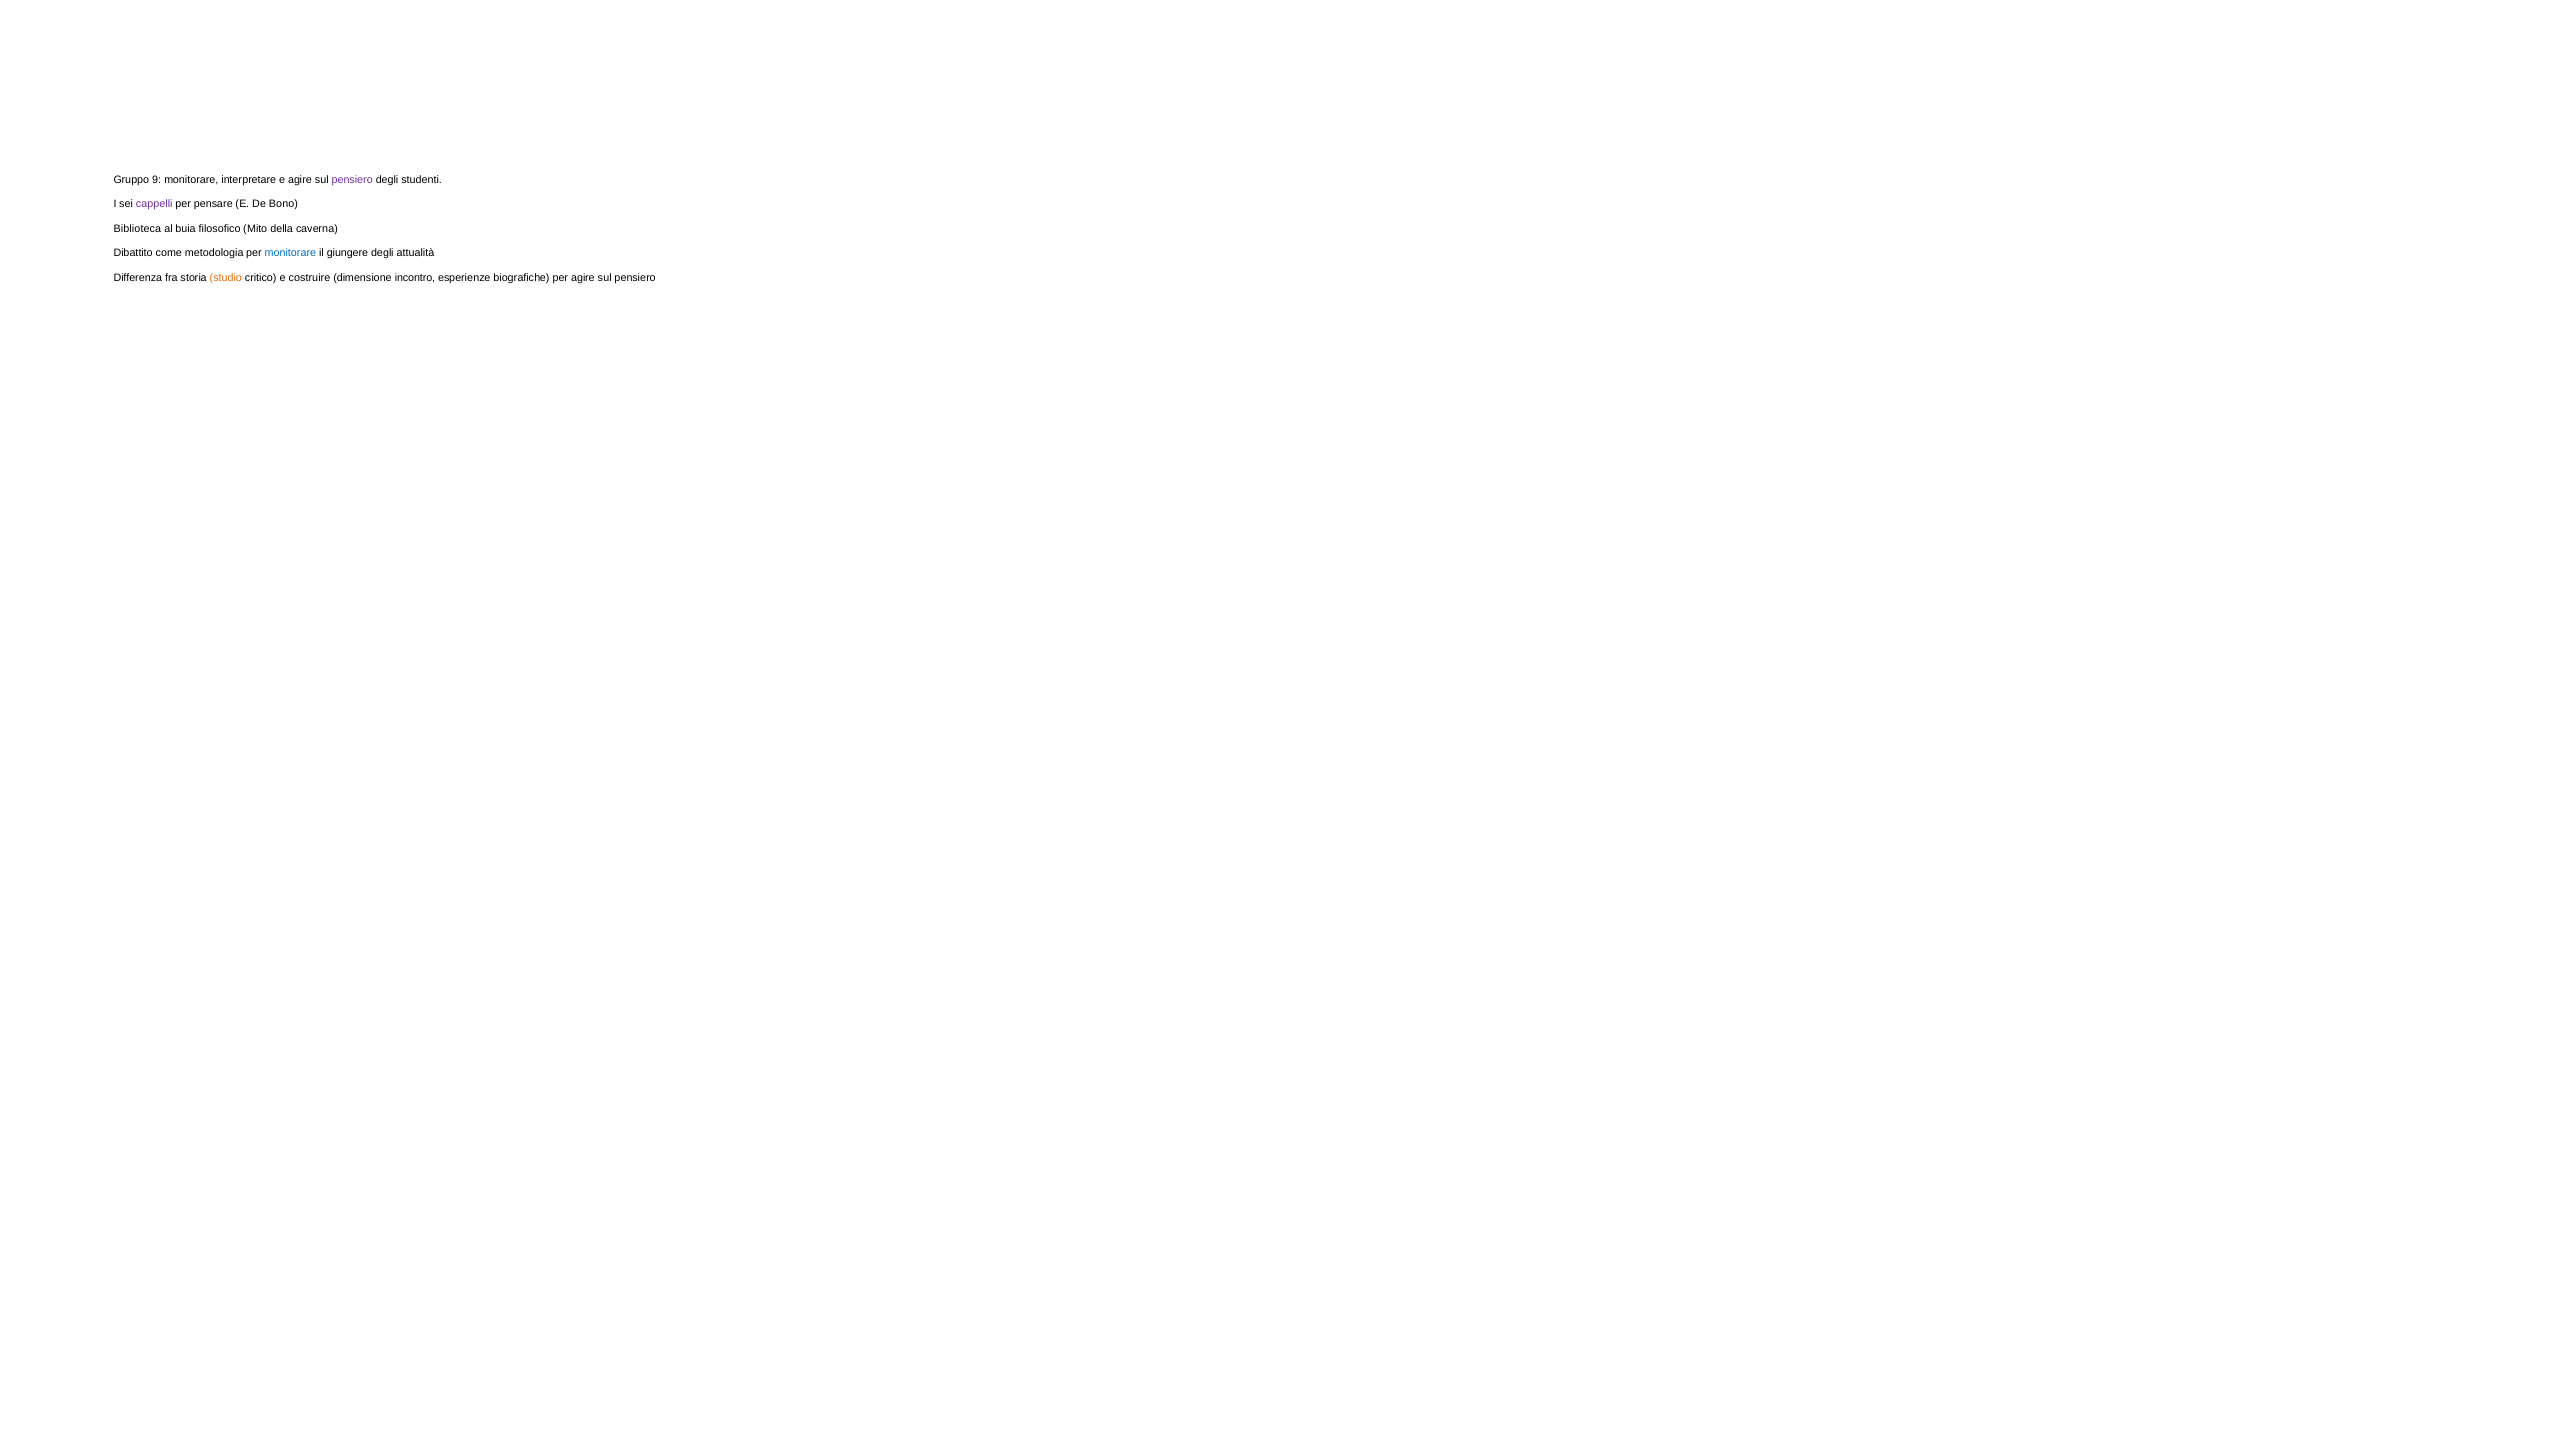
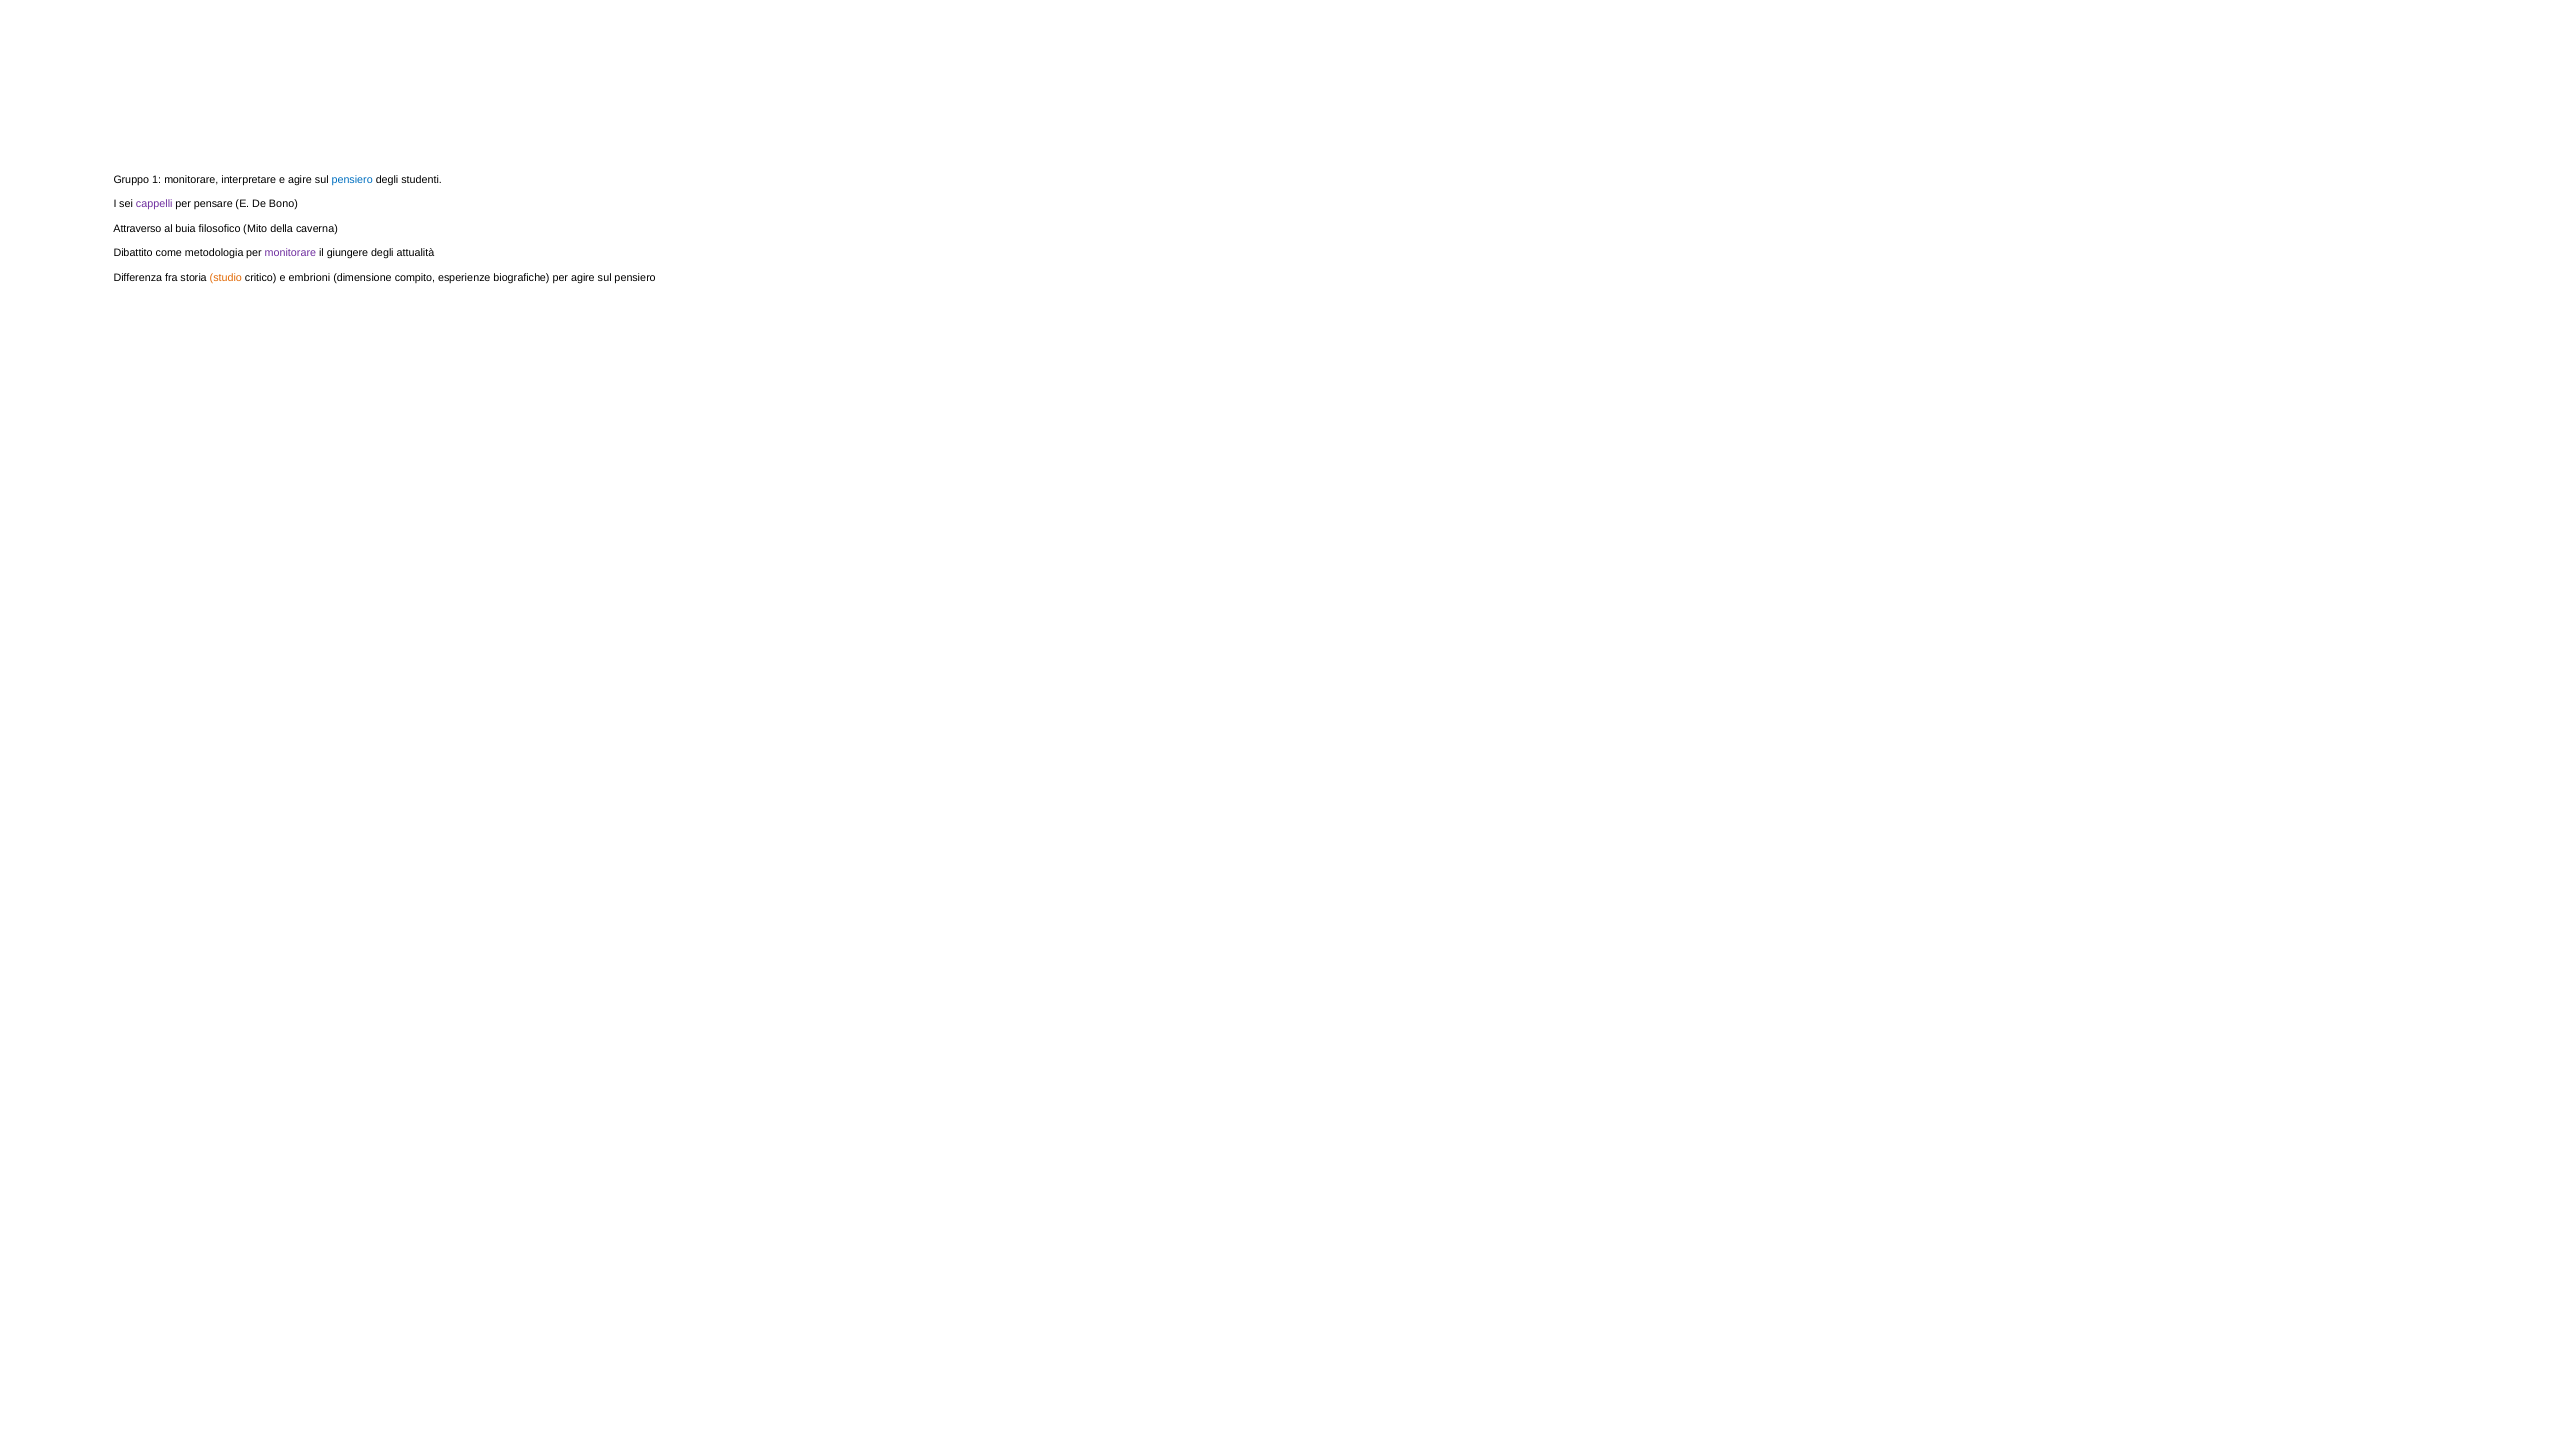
9: 9 -> 1 (157, 180)
pensiero colour: purple -> blue (352, 180)
Biblioteca: Biblioteca -> Attraverso (137, 229)
monitorare colour: blue -> purple (290, 253)
costruire: costruire -> embrioni (310, 278)
incontro: incontro -> compito (415, 278)
